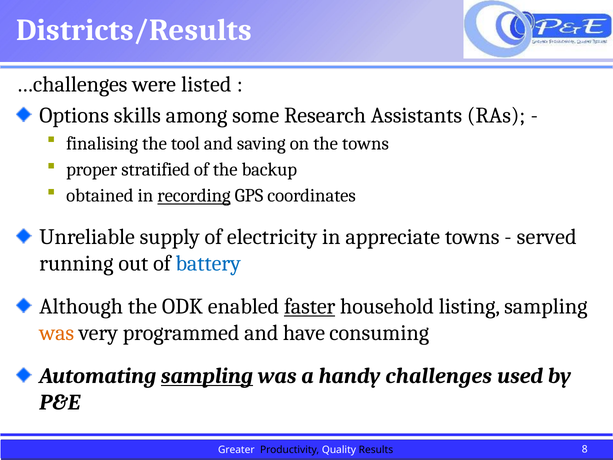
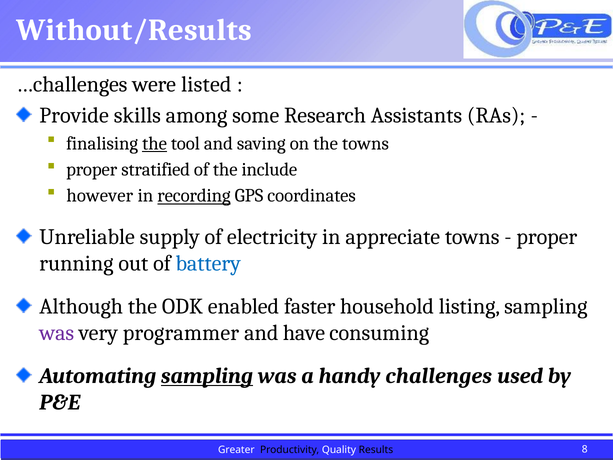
Districts/Results: Districts/Results -> Without/Results (134, 30)
Options: Options -> Provide (74, 115)
the underline: none -> present (155, 143)
backup: backup -> include (269, 169)
obtained: obtained -> however (100, 196)
served: served -> proper (547, 237)
faster underline: present -> none (310, 306)
was colour: orange -> purple (57, 333)
programmed: programmed -> programmer (181, 333)
